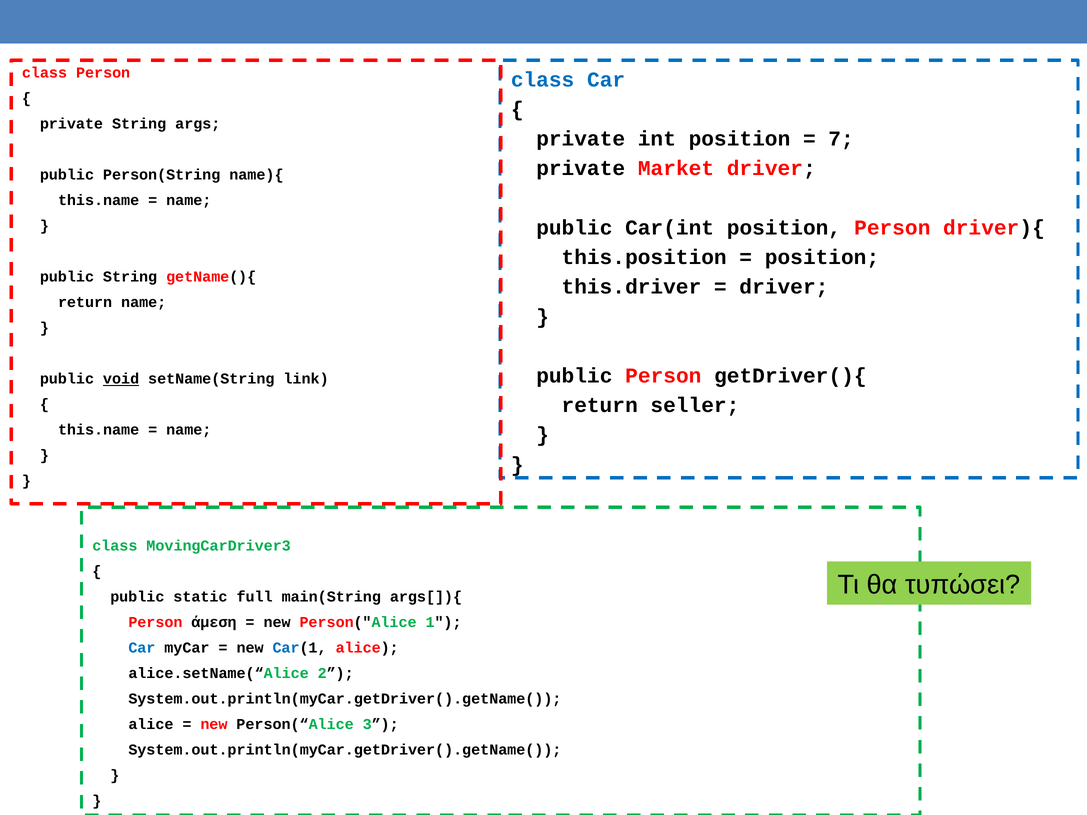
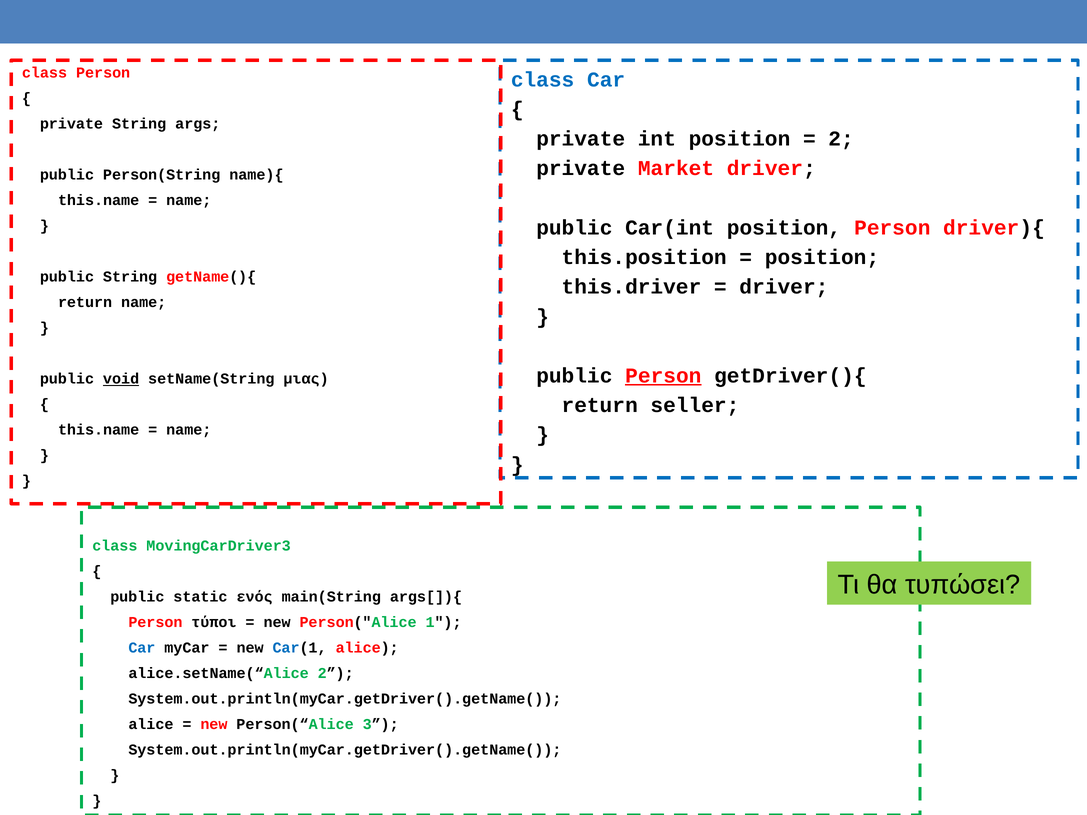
7: 7 -> 2 (841, 139)
Person underline: none -> present (663, 376)
link: link -> μιας (306, 379)
full: full -> ενός (255, 597)
άμεση: άμεση -> τύποι (214, 622)
